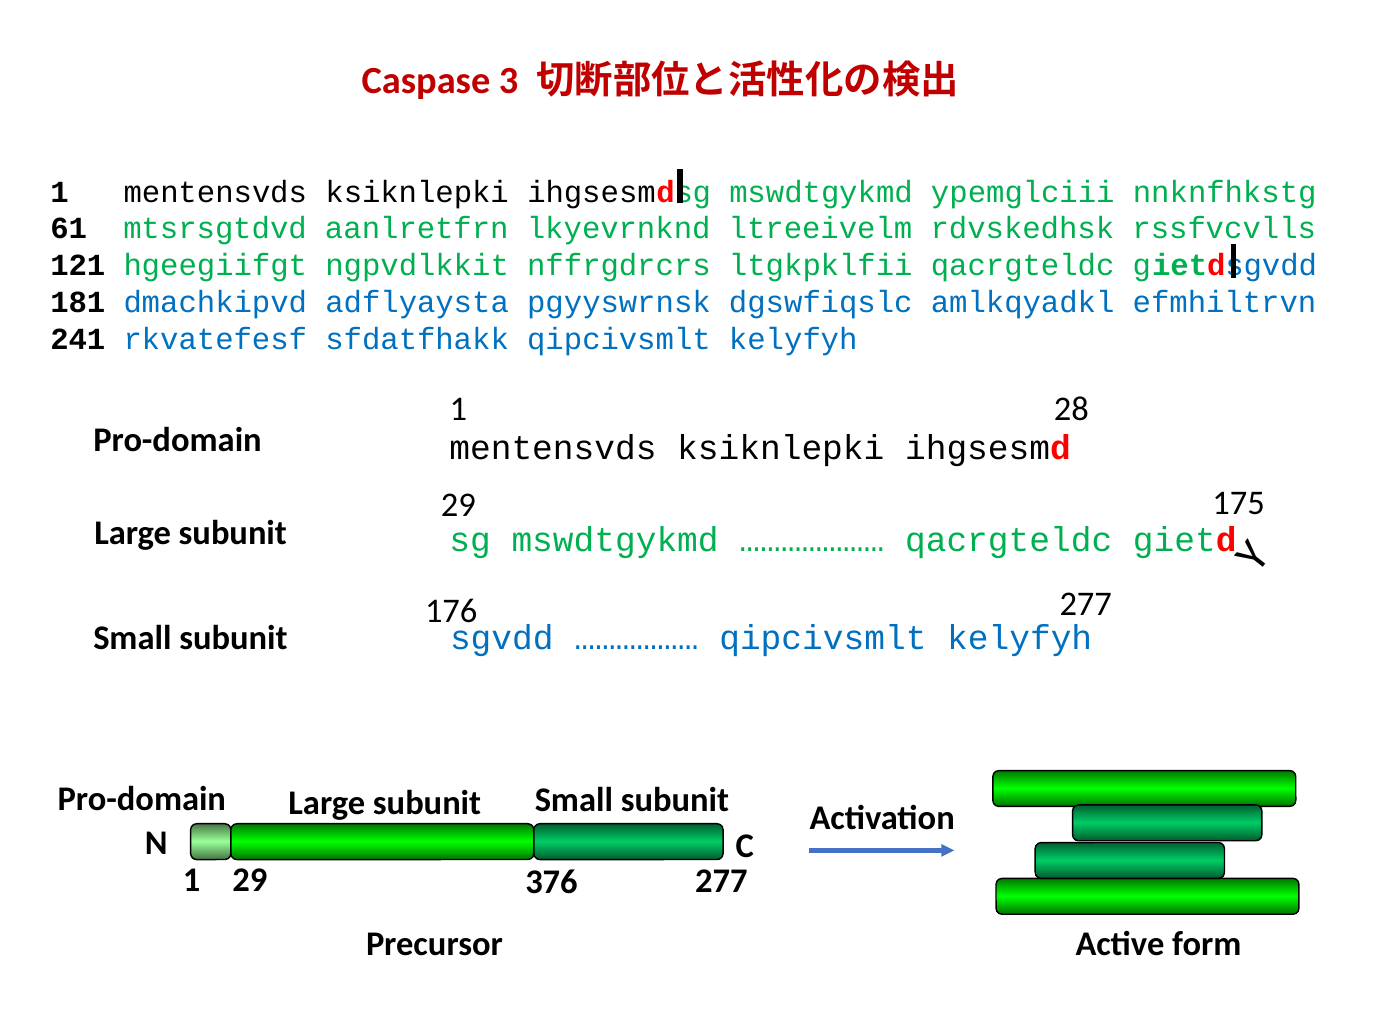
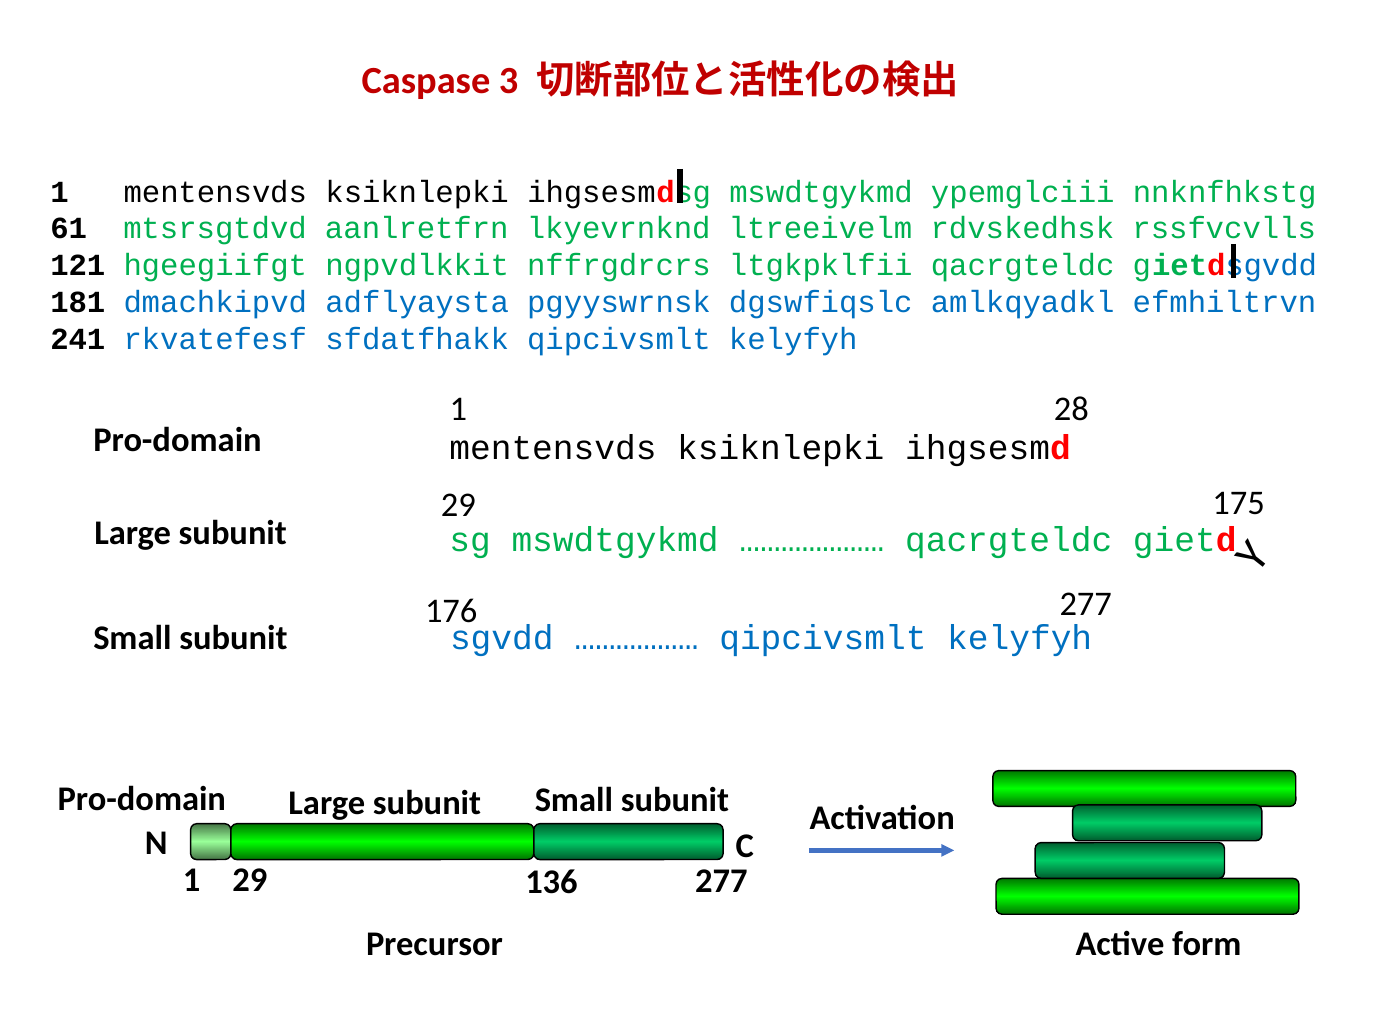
376: 376 -> 136 (551, 882)
